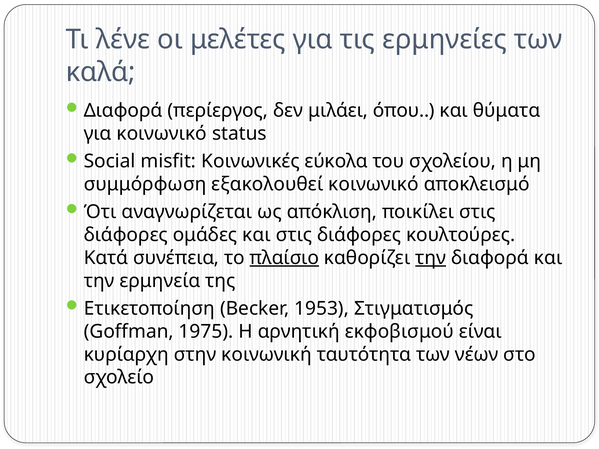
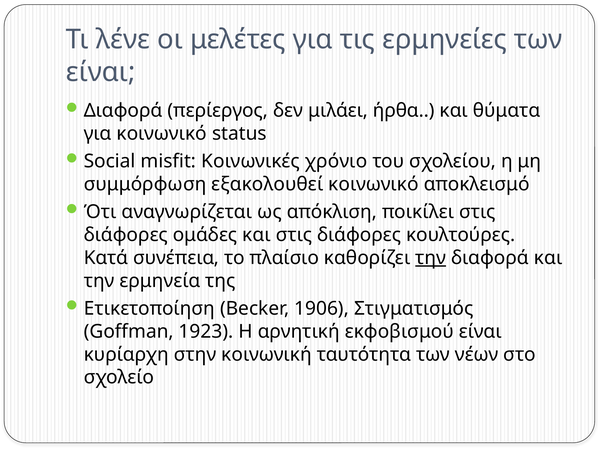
καλά: καλά -> είναι (101, 72)
όπου: όπου -> ήρθα (404, 111)
εύκολα: εύκολα -> χρόνιο (336, 161)
πλαίσιο underline: present -> none (284, 258)
1953: 1953 -> 1906 (322, 309)
1975: 1975 -> 1923 (206, 332)
